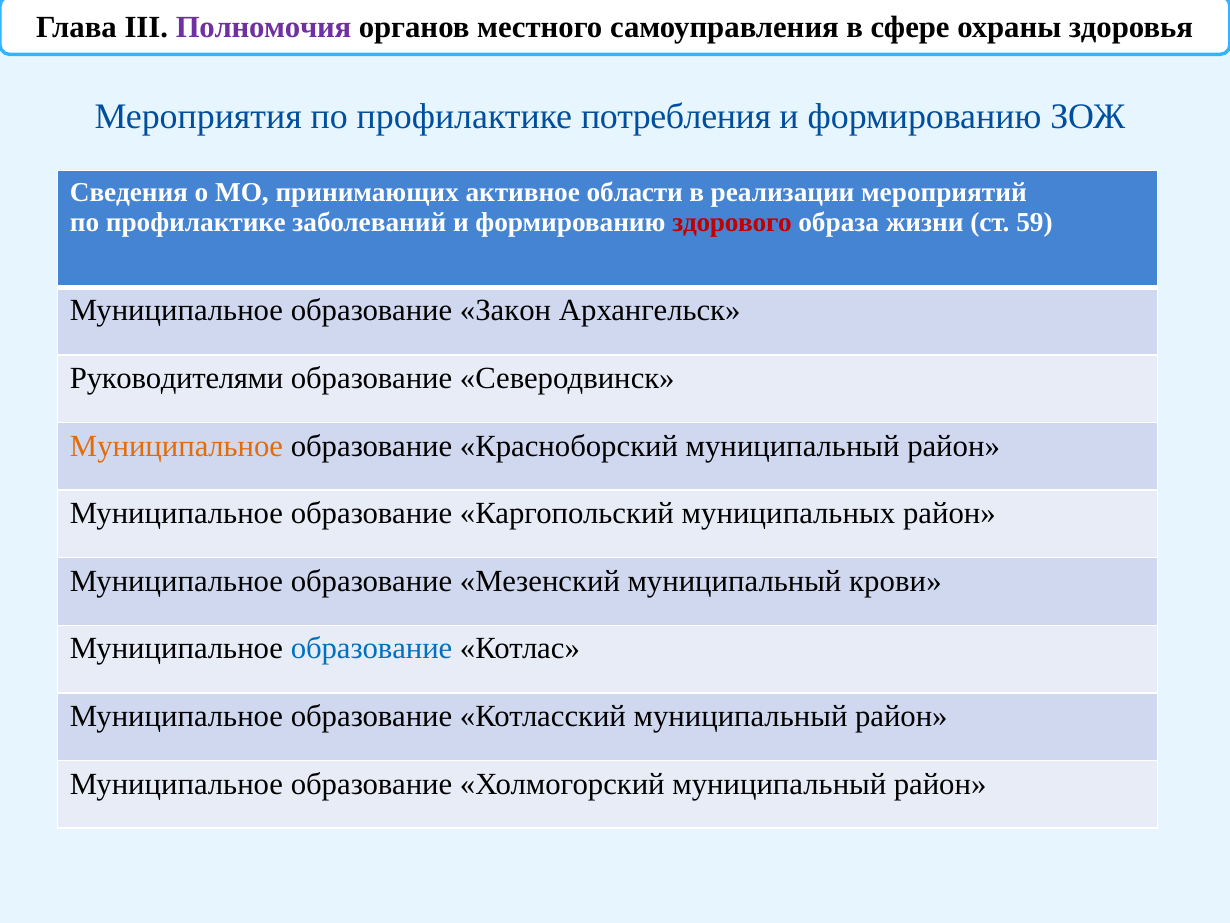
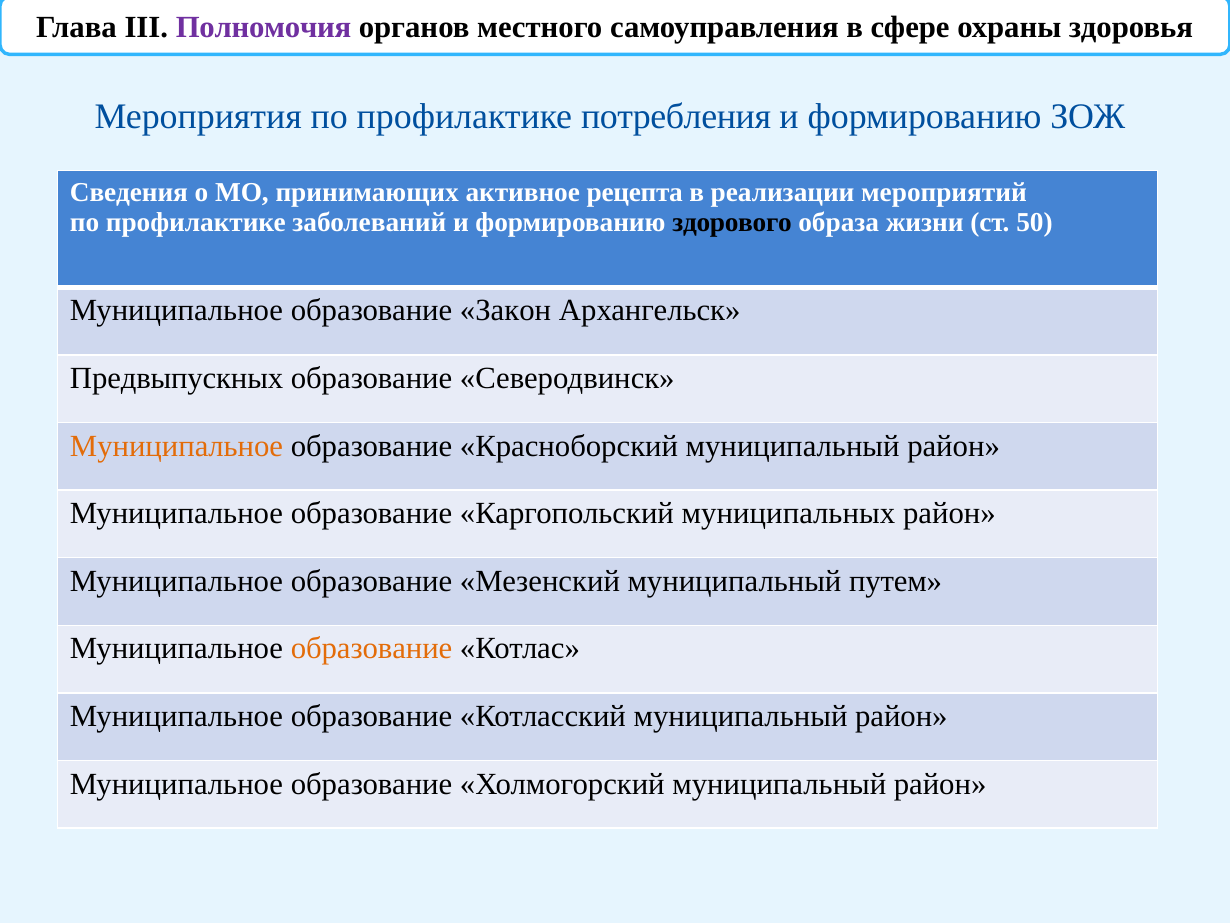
области: области -> рецепта (635, 192)
здорового colour: red -> black (732, 223)
59: 59 -> 50 (1034, 223)
Руководителями: Руководителями -> Предвыпускных (177, 378)
крови: крови -> путем (896, 581)
образование colour: blue -> orange (372, 648)
